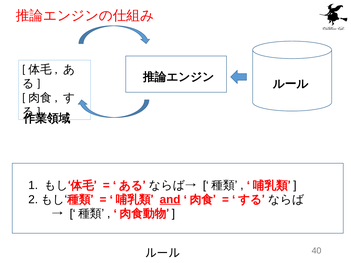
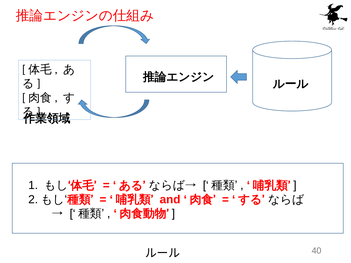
and underline: present -> none (170, 200)
